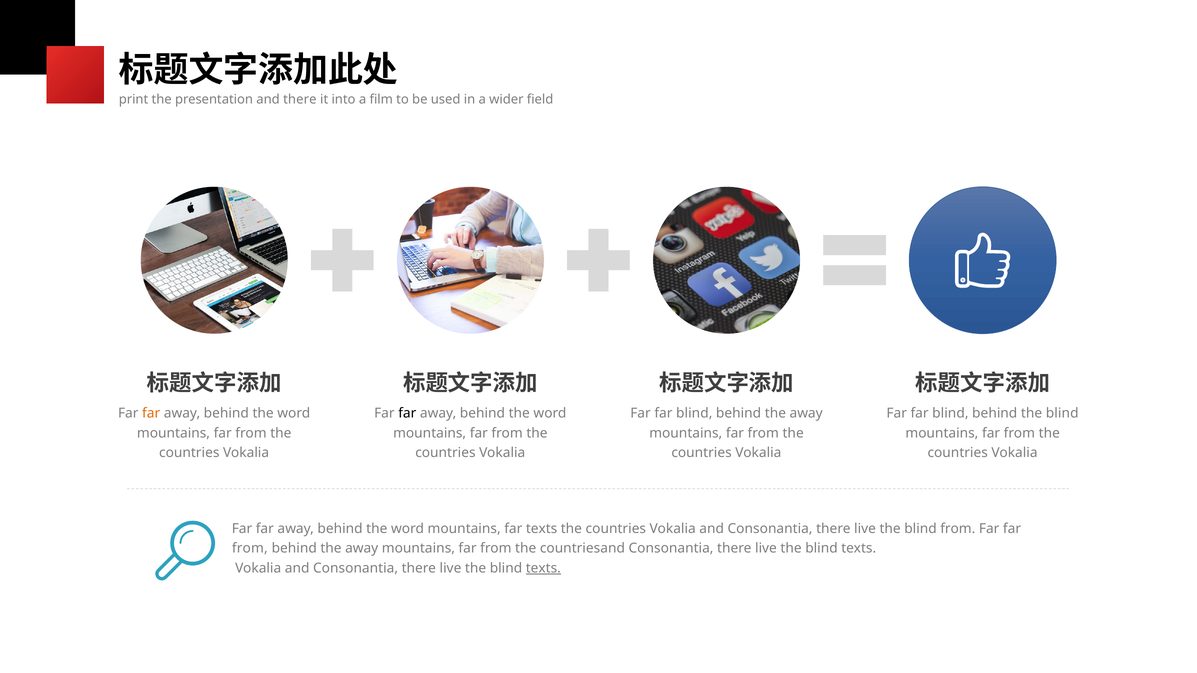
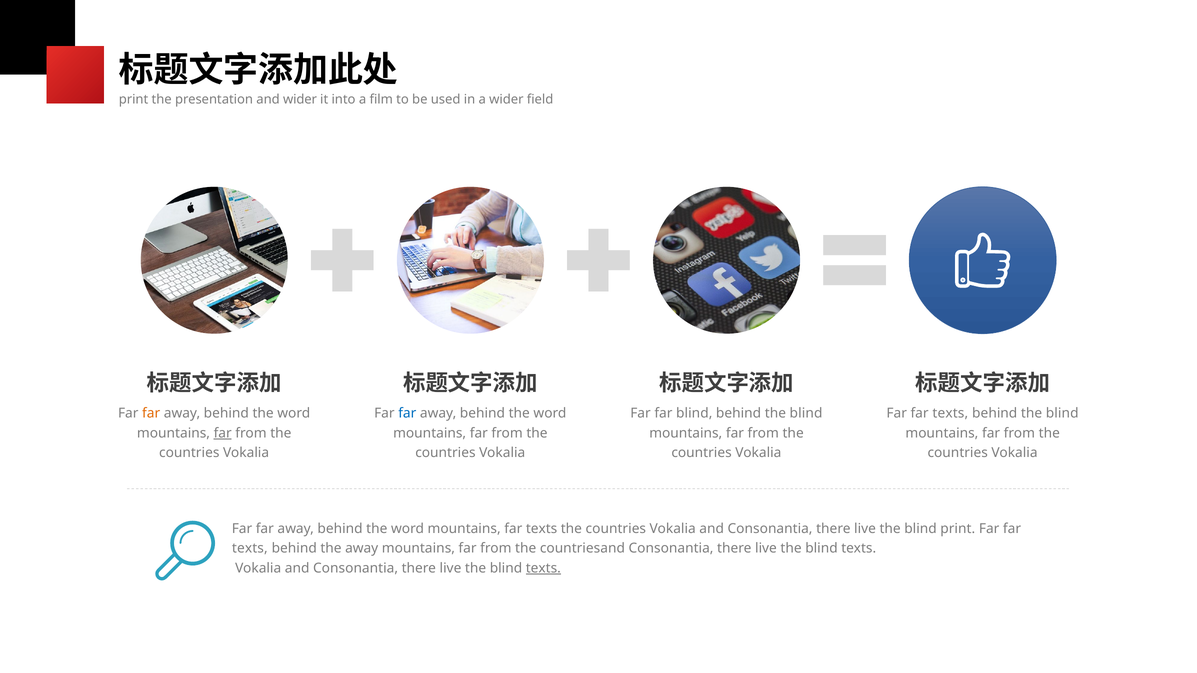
and there: there -> wider (300, 99)
far colour: black -> blue (407, 413)
away: away -> blind (806, 413)
blind: blind -> texts (950, 413)
far underline: none -> present (223, 433)
blind from: from -> print (958, 529)
from: from -> texts (250, 549)
